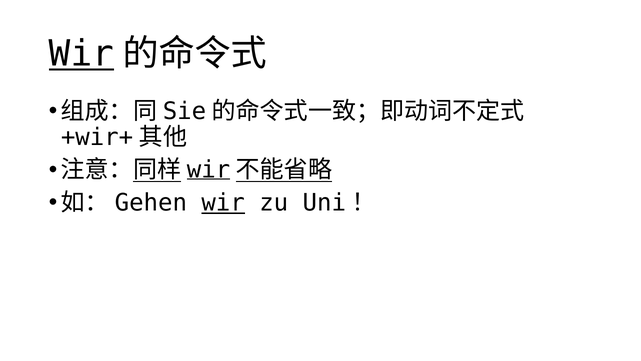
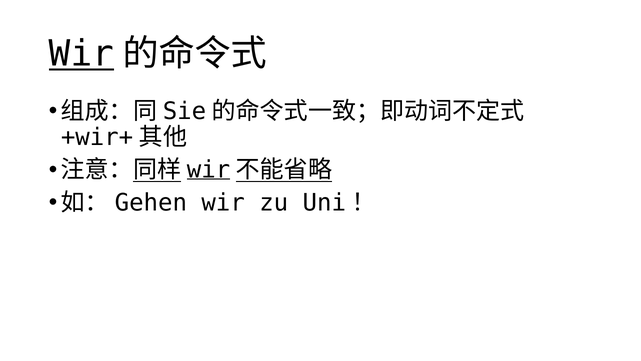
wir underline: present -> none (223, 202)
